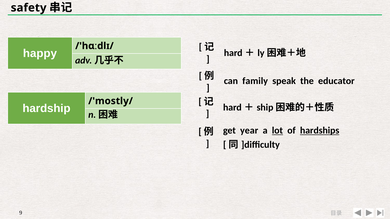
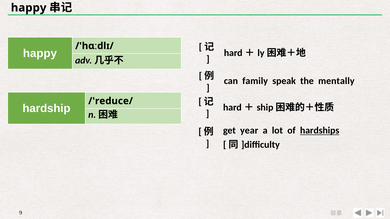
safety: safety -> happy (29, 8)
educator: educator -> mentally (336, 81)
/'mostly/: /'mostly/ -> /'reduce/ (111, 101)
lot underline: present -> none (277, 131)
